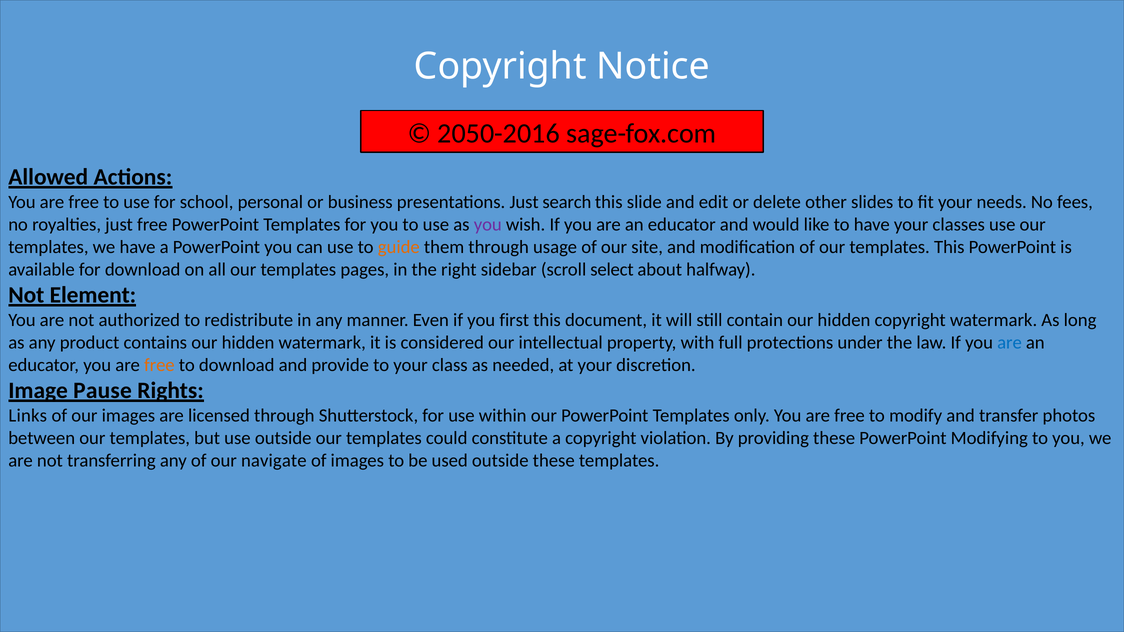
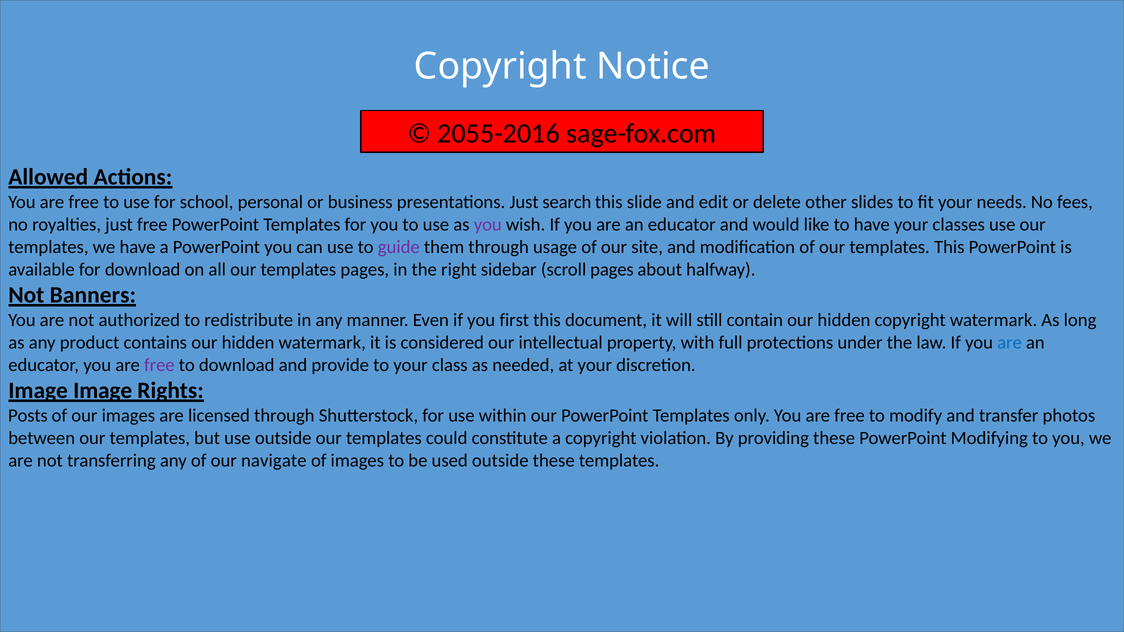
2050-2016: 2050-2016 -> 2055-2016 (499, 133)
guide colour: orange -> purple (399, 247)
scroll select: select -> pages (612, 270)
Element: Element -> Banners (93, 295)
free colour: orange -> purple (159, 365)
Image Pause: Pause -> Image (103, 391)
Links: Links -> Posts (28, 416)
